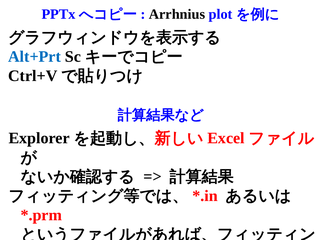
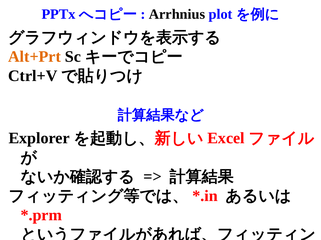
Alt+Prt colour: blue -> orange (35, 57)
